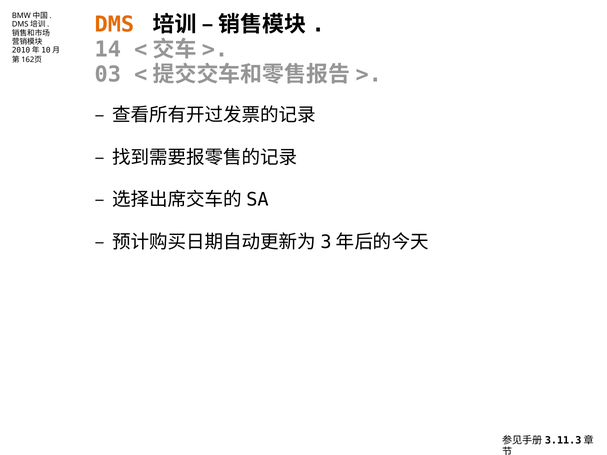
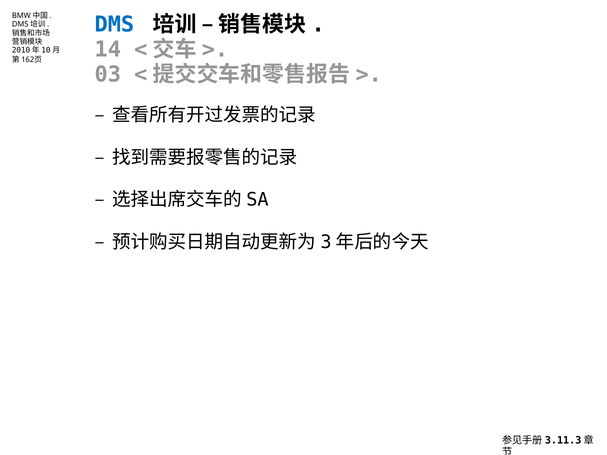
DMS colour: orange -> blue (114, 25)
